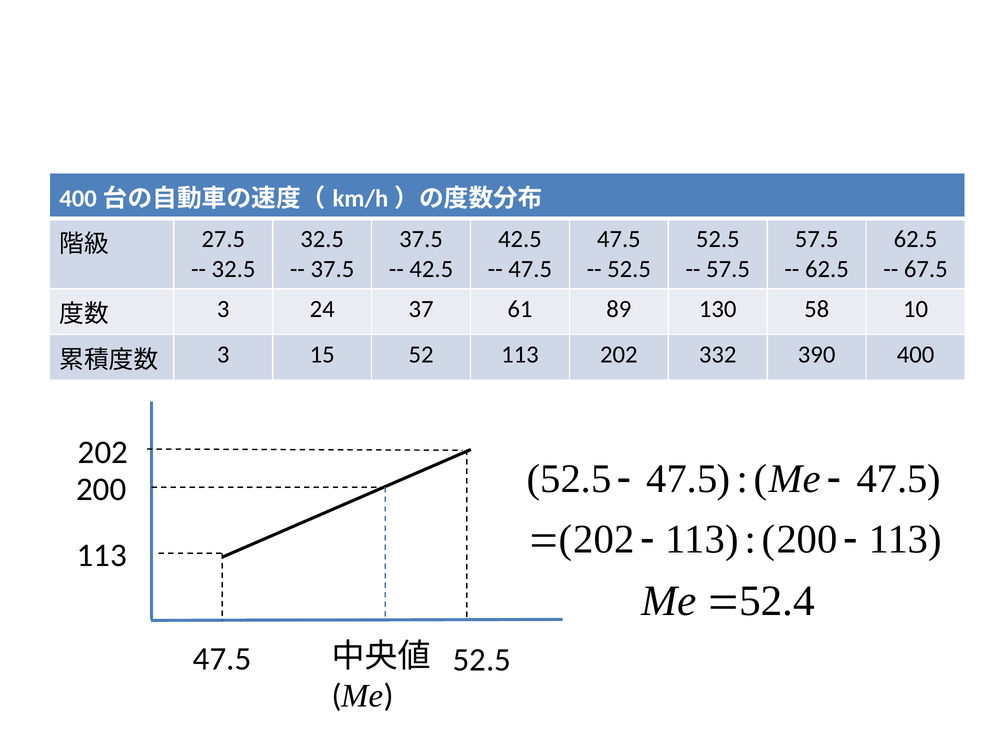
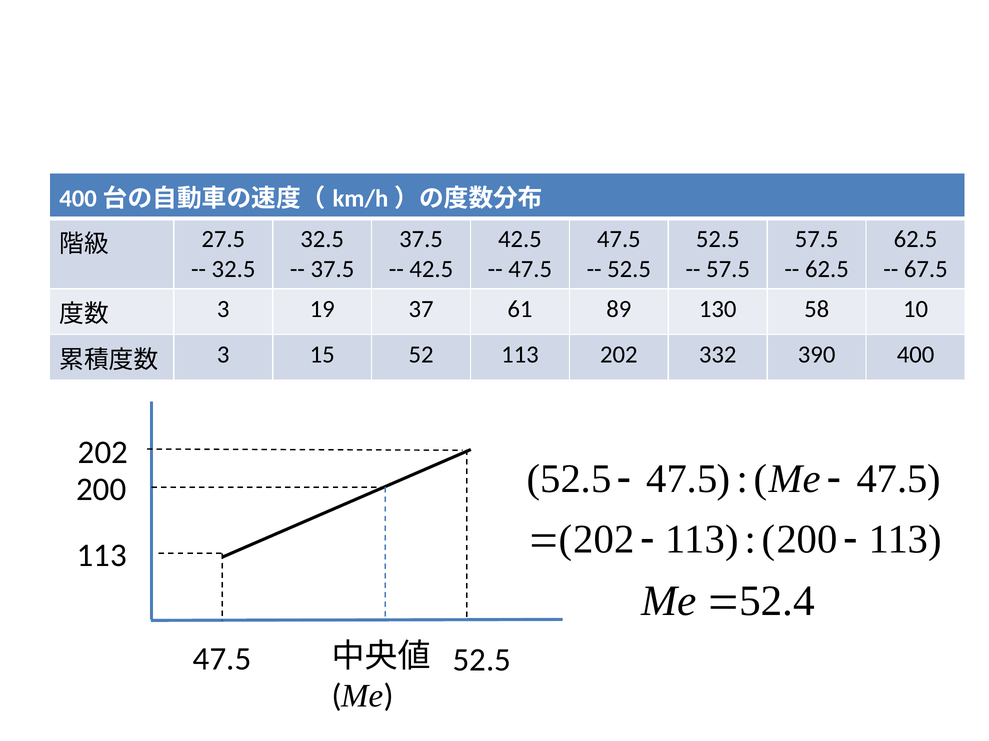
24: 24 -> 19 (322, 309)
